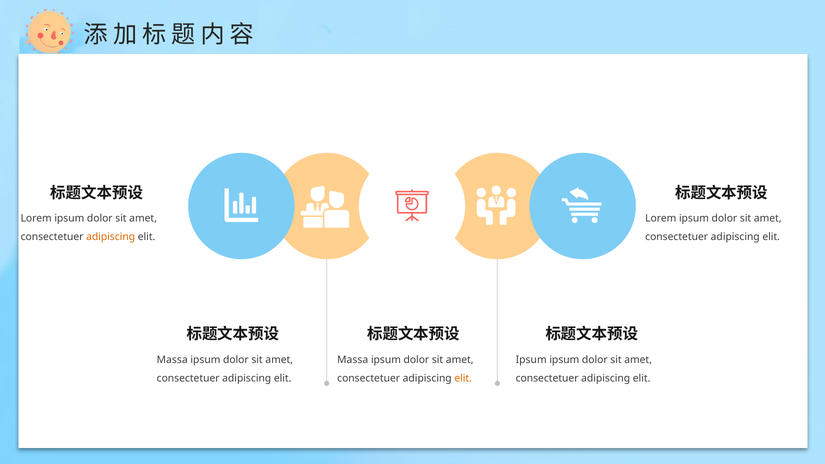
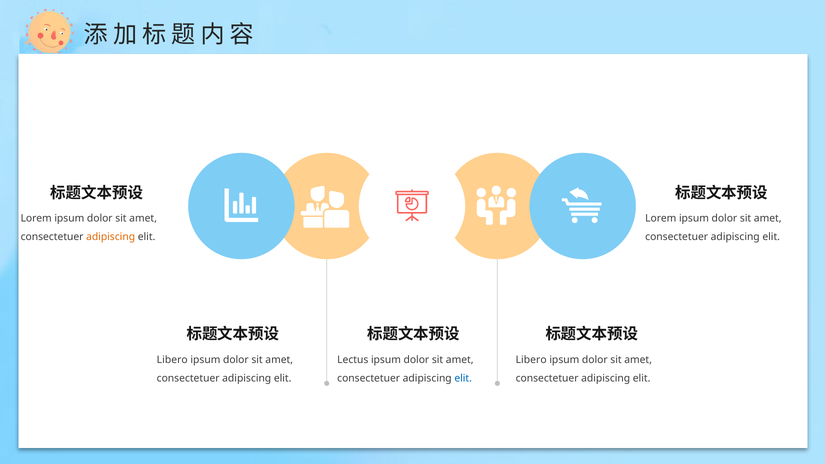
Massa: Massa -> Libero (172, 360)
Massa: Massa -> Lectus (353, 360)
Ipsum: Ipsum -> Libero (531, 360)
elit colour: orange -> blue (463, 378)
